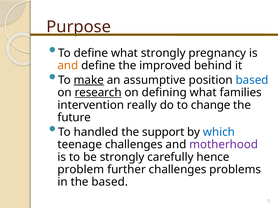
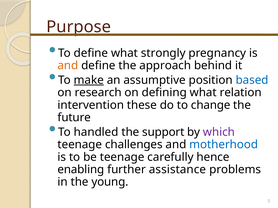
improved: improved -> approach (165, 66)
research underline: present -> none (98, 93)
families: families -> relation (241, 93)
really: really -> these (142, 105)
which colour: blue -> purple (219, 132)
motherhood colour: purple -> blue (224, 145)
be strongly: strongly -> teenage (122, 157)
problem: problem -> enabling (81, 170)
further challenges: challenges -> assistance (178, 170)
the based: based -> young (110, 182)
